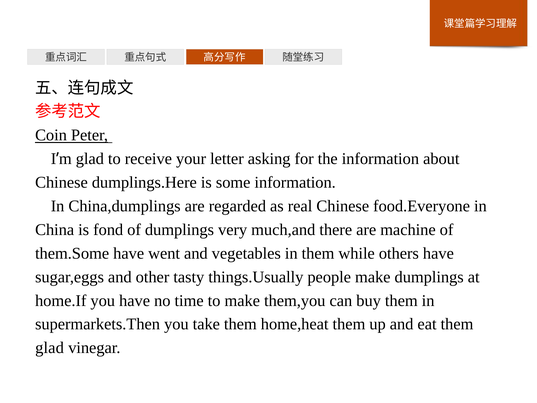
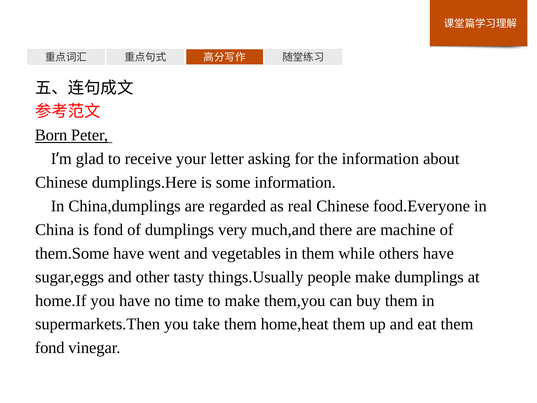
Coin: Coin -> Born (51, 135)
glad: glad -> fond (50, 348)
